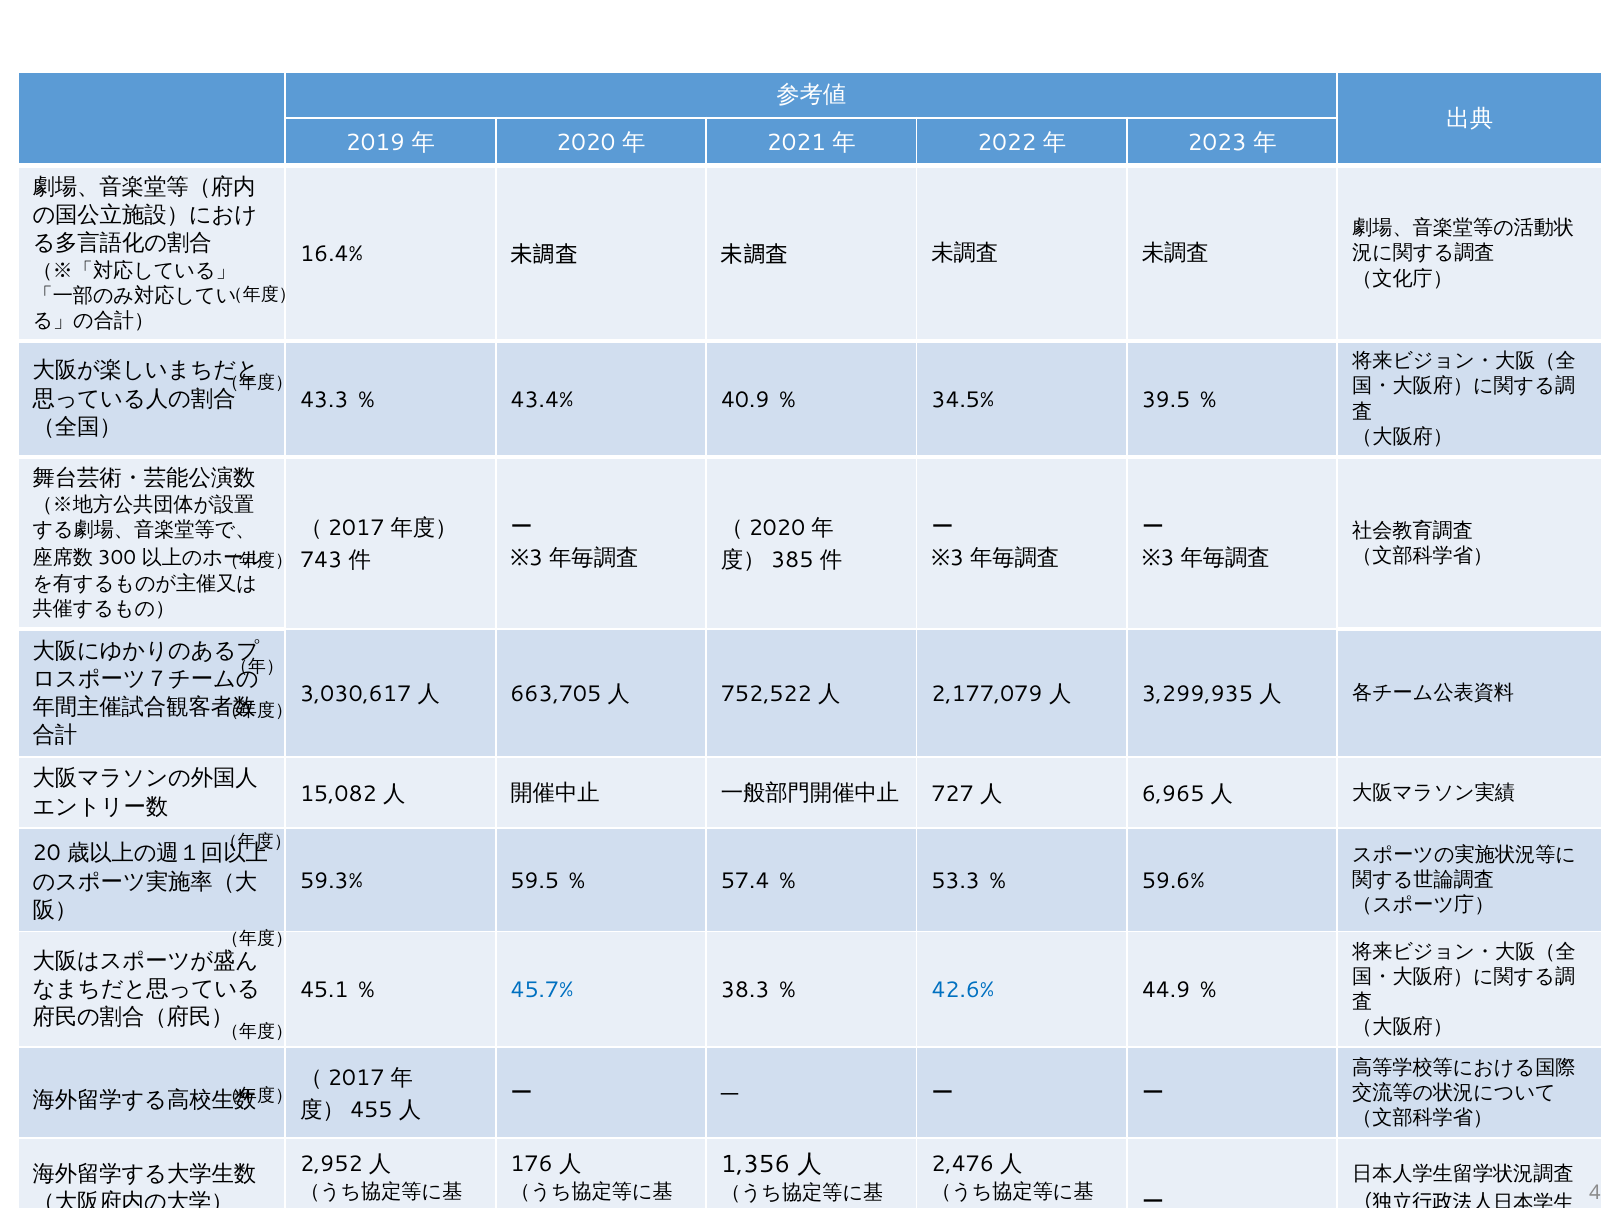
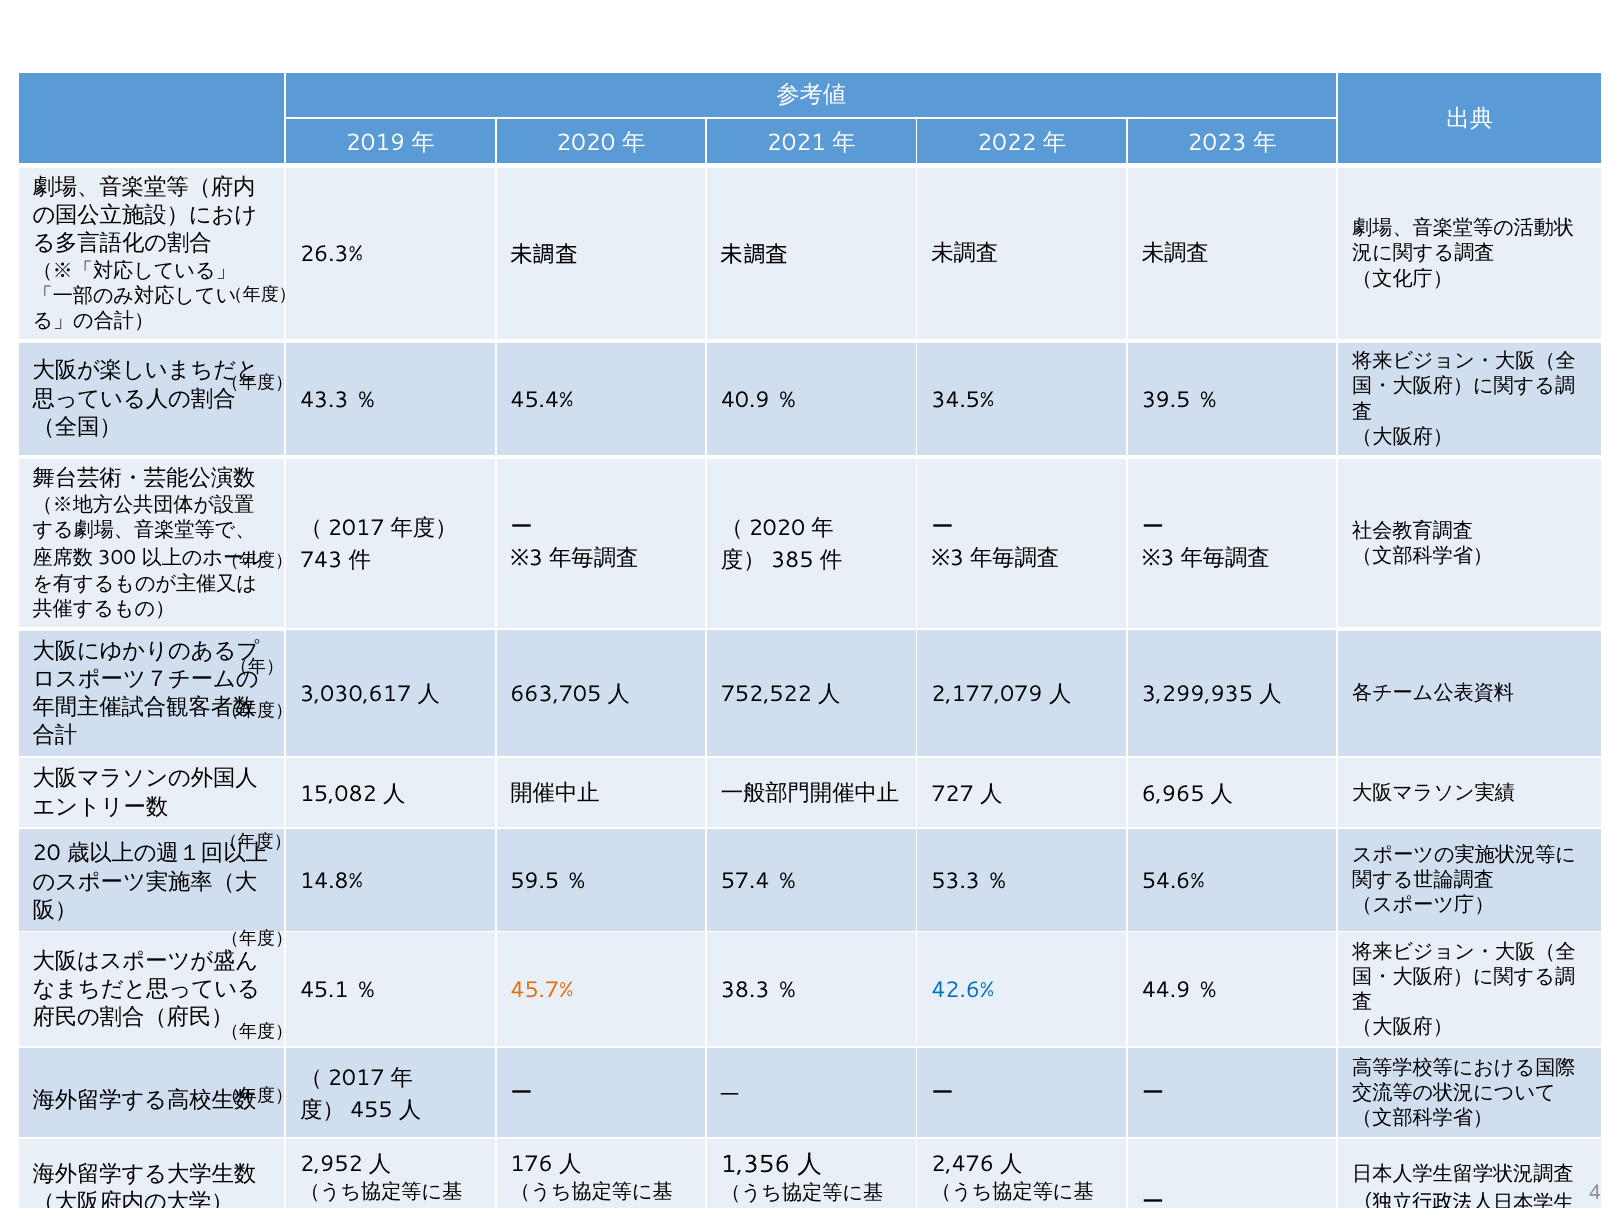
16.4%: 16.4% -> 26.3% (332, 254)
43.4%: 43.4% -> 45.4% (542, 400)
59.3%: 59.3% -> 14.8% (332, 881)
59.6%: 59.6% -> 54.6% (1173, 881)
45.7% colour: blue -> orange (542, 990)
